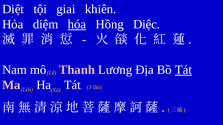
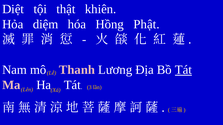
giai: giai -> thật (66, 9)
hóa underline: present -> none (77, 24)
Diệc: Diệc -> Phật (146, 24)
